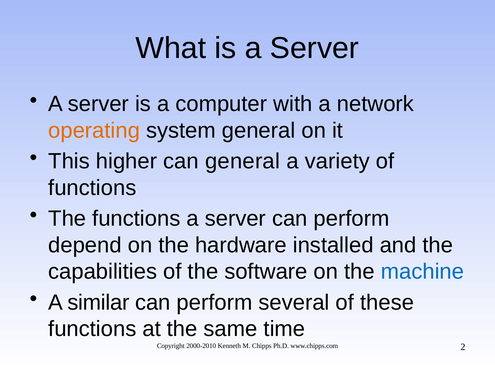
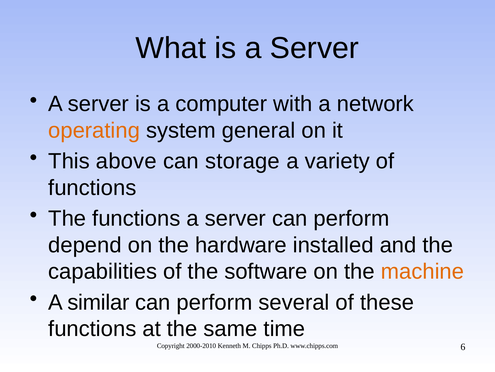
higher: higher -> above (126, 161)
can general: general -> storage (243, 161)
machine colour: blue -> orange (423, 271)
2: 2 -> 6 (463, 346)
